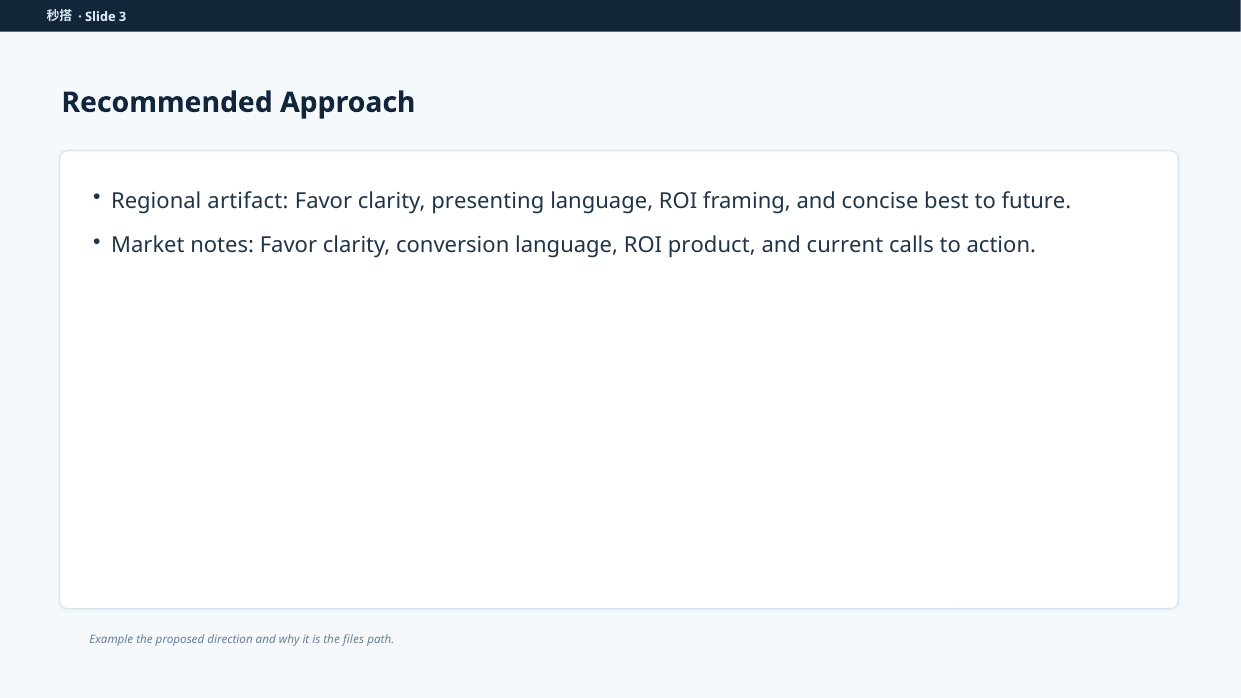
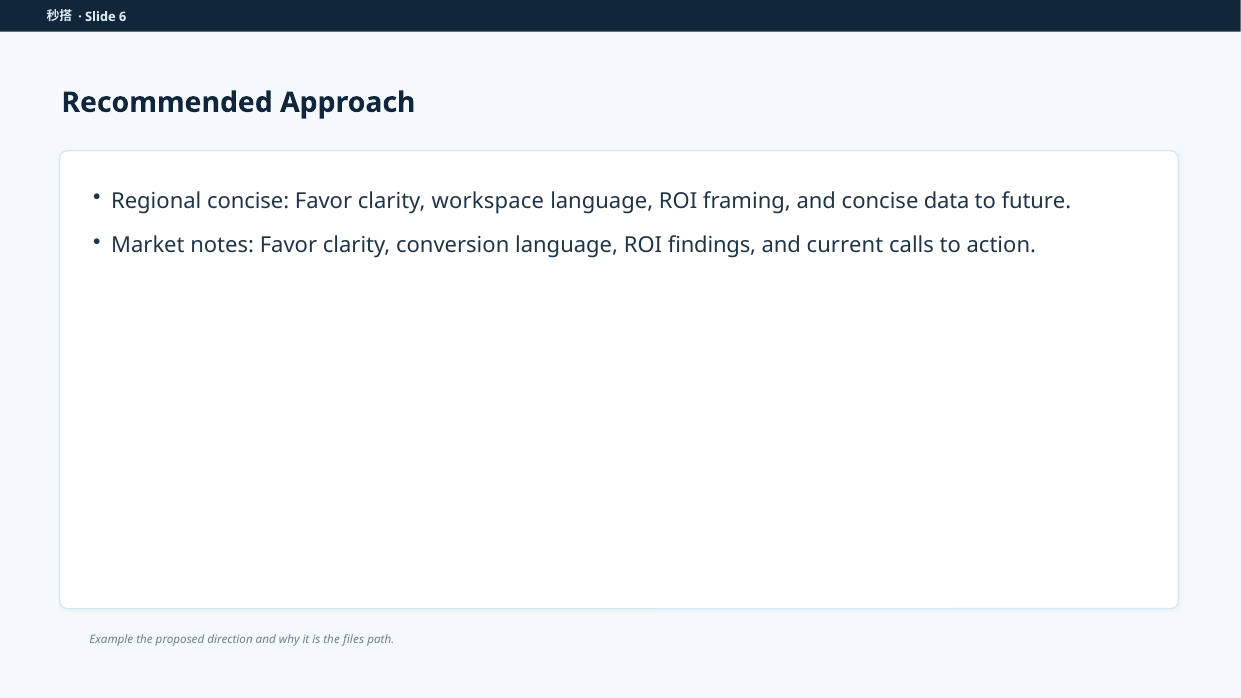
3: 3 -> 6 (123, 17)
Regional artifact: artifact -> concise (248, 201)
presenting: presenting -> workspace (488, 201)
best: best -> data (947, 201)
product: product -> findings (712, 245)
